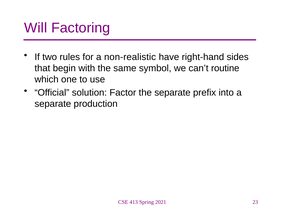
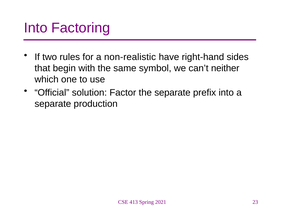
Will: Will -> Into (36, 28)
routine: routine -> neither (225, 68)
